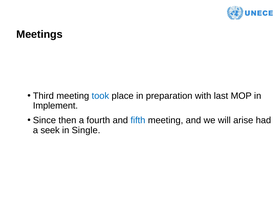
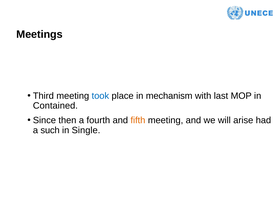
preparation: preparation -> mechanism (169, 96)
Implement: Implement -> Contained (55, 106)
fifth colour: blue -> orange (138, 120)
seek: seek -> such (50, 130)
